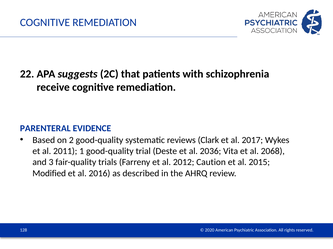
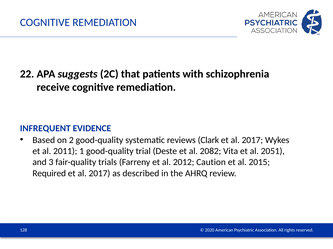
PARENTERAL: PARENTERAL -> INFREQUENT (45, 129)
2036: 2036 -> 2082 (210, 152)
2068: 2068 -> 2051 (273, 152)
Modified: Modified -> Required (49, 174)
2016: 2016 -> 2017 (99, 174)
